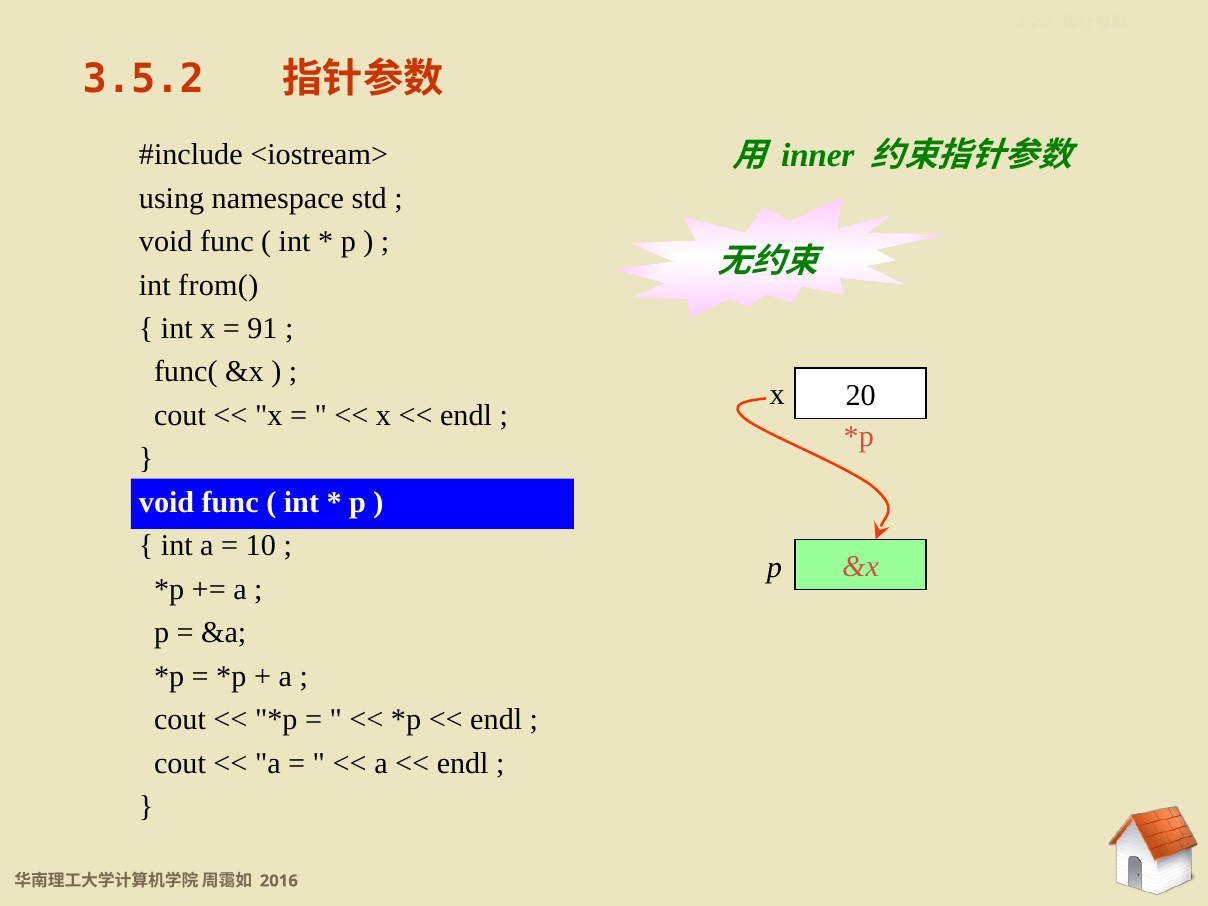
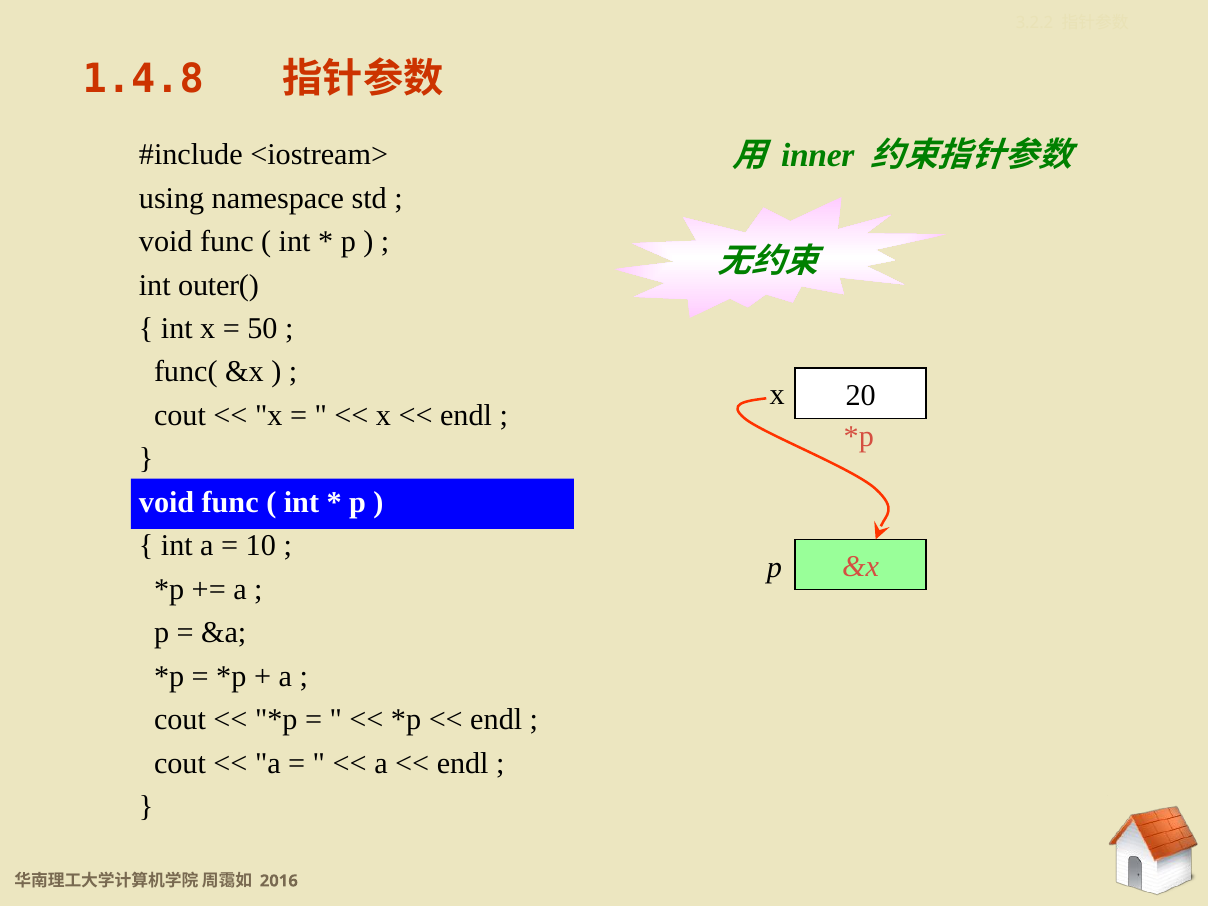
3.5.2: 3.5.2 -> 1.4.8 (143, 79)
from(: from( -> outer( (219, 285)
91: 91 -> 50 (262, 329)
